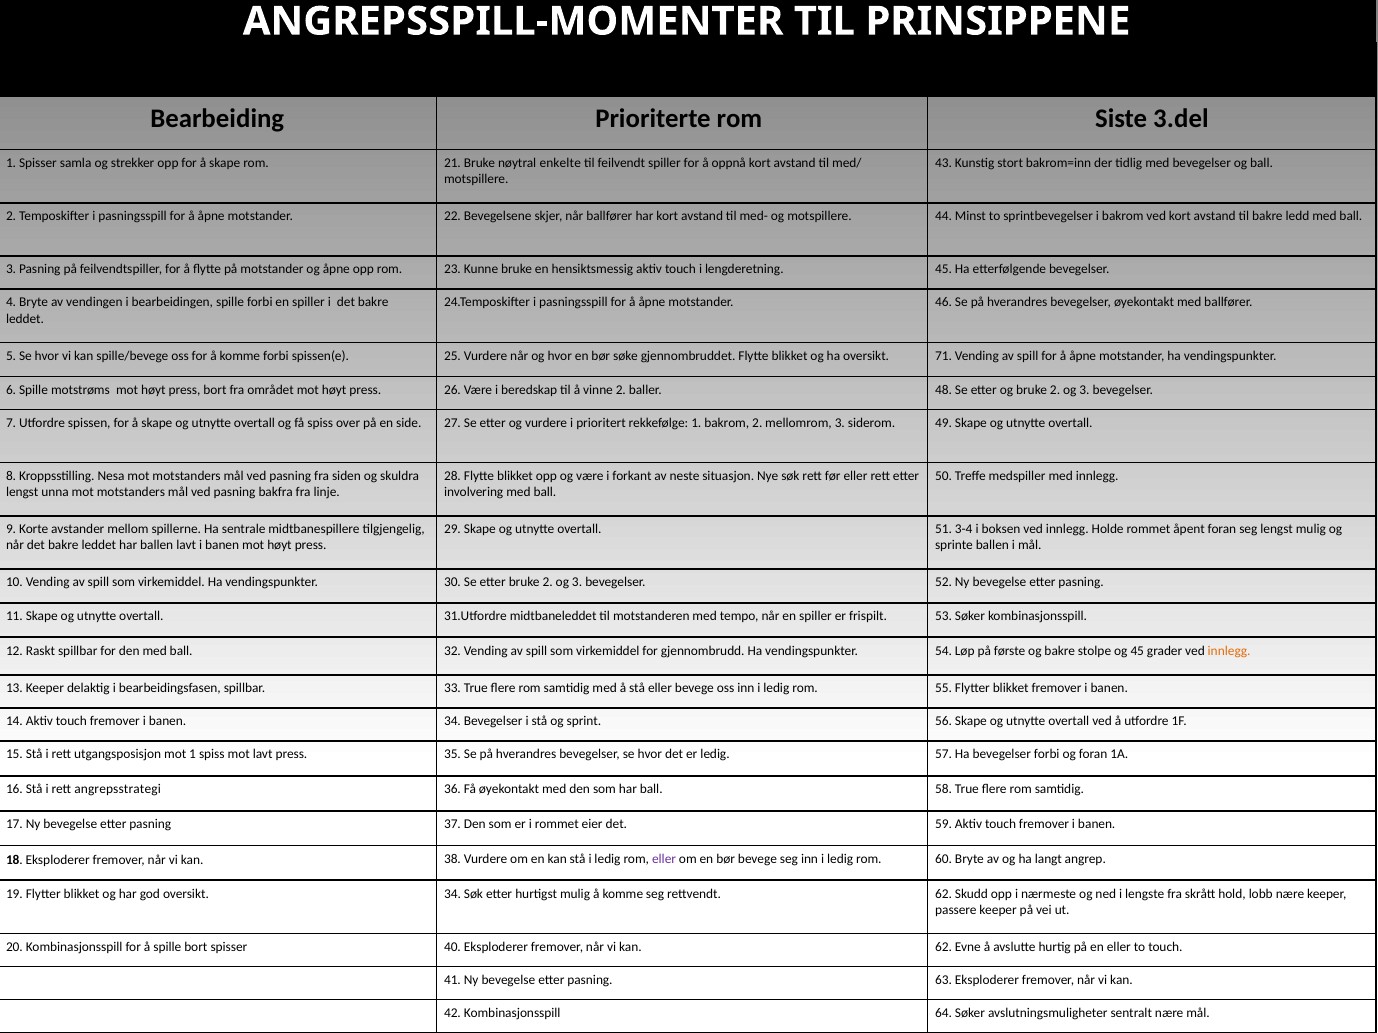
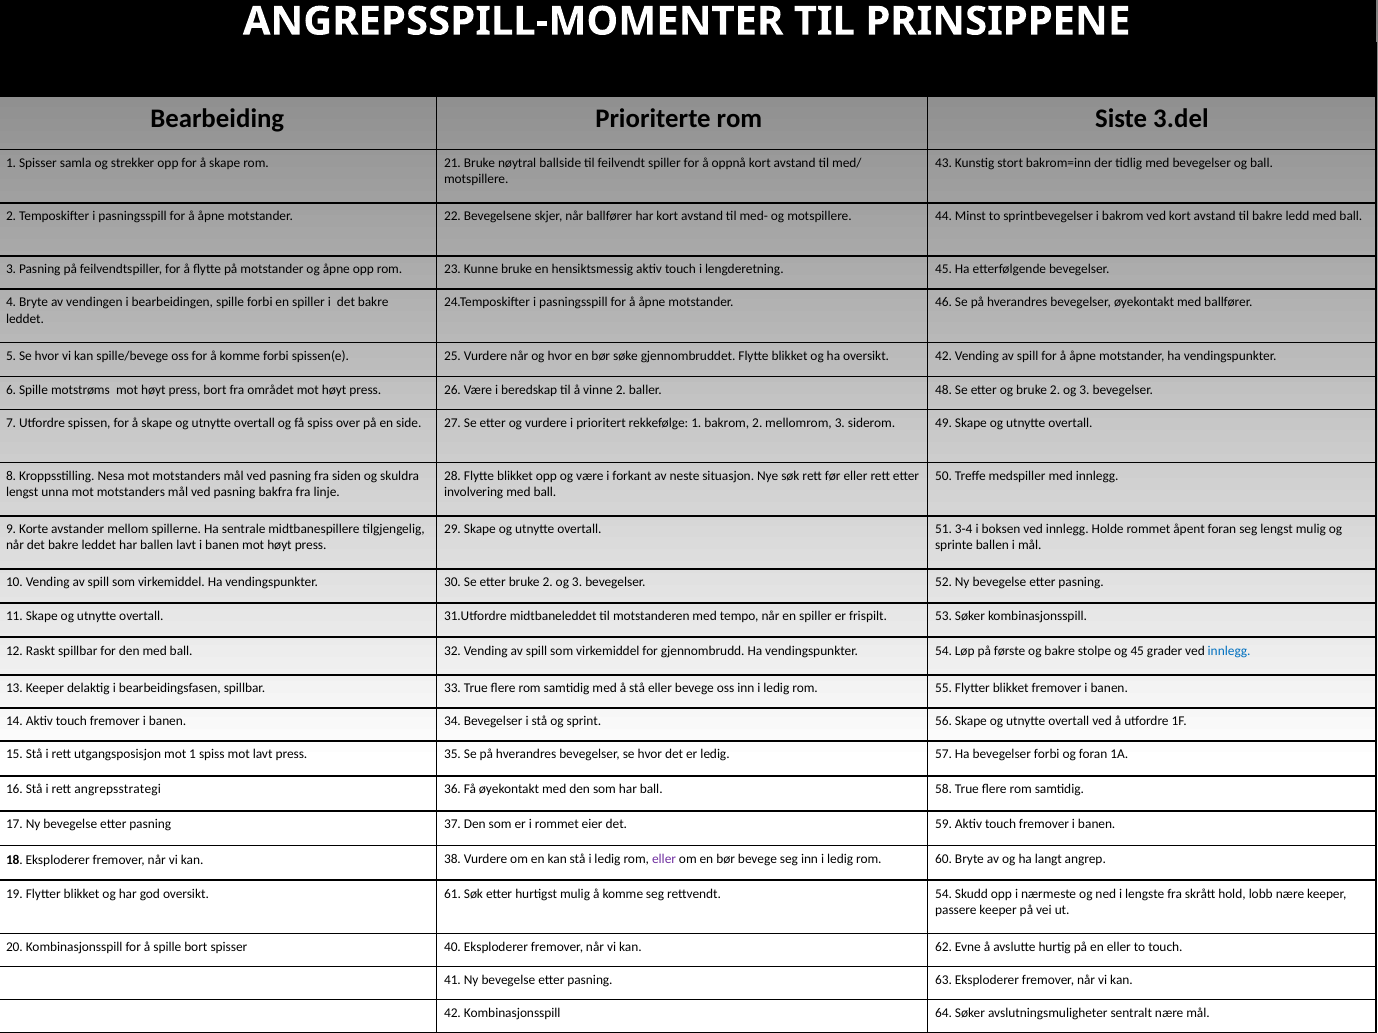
enkelte: enkelte -> ballside (560, 163)
oversikt 71: 71 -> 42 (944, 356)
innlegg colour: orange -> blue (1229, 651)
oversikt 34: 34 -> 61 (453, 894)
rettvendt 62: 62 -> 54 (944, 894)
